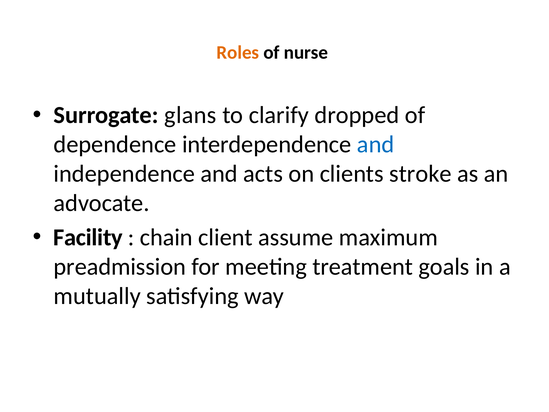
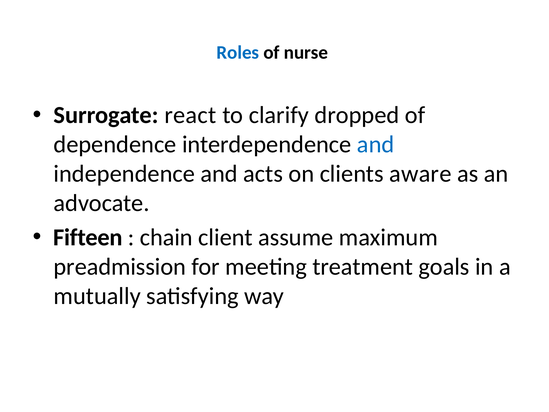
Roles colour: orange -> blue (238, 53)
glans: glans -> react (190, 115)
stroke: stroke -> aware (420, 174)
Facility: Facility -> Fifteen (88, 237)
